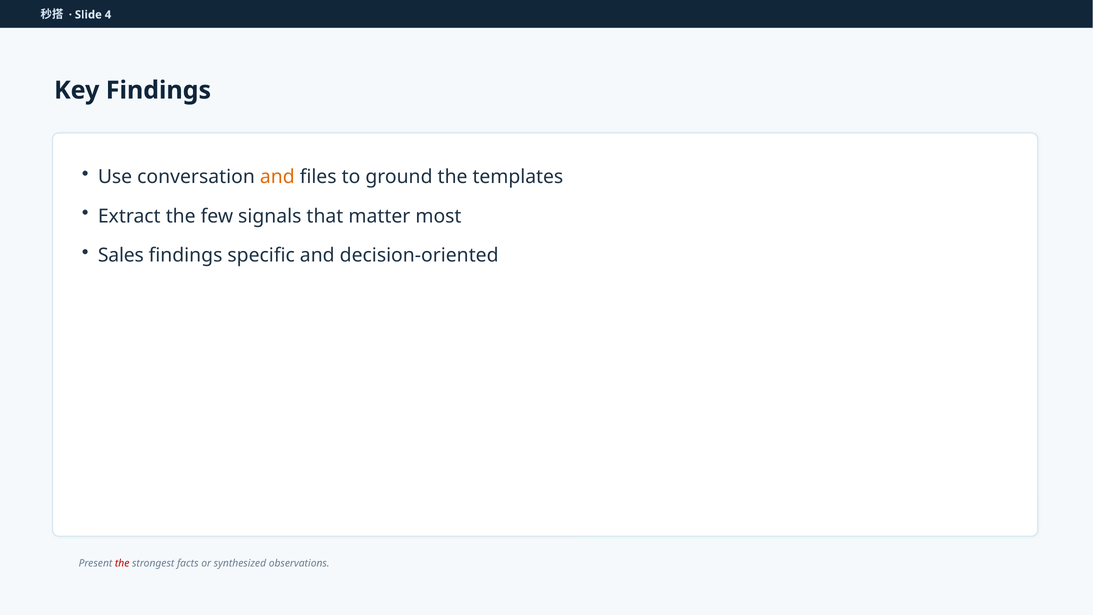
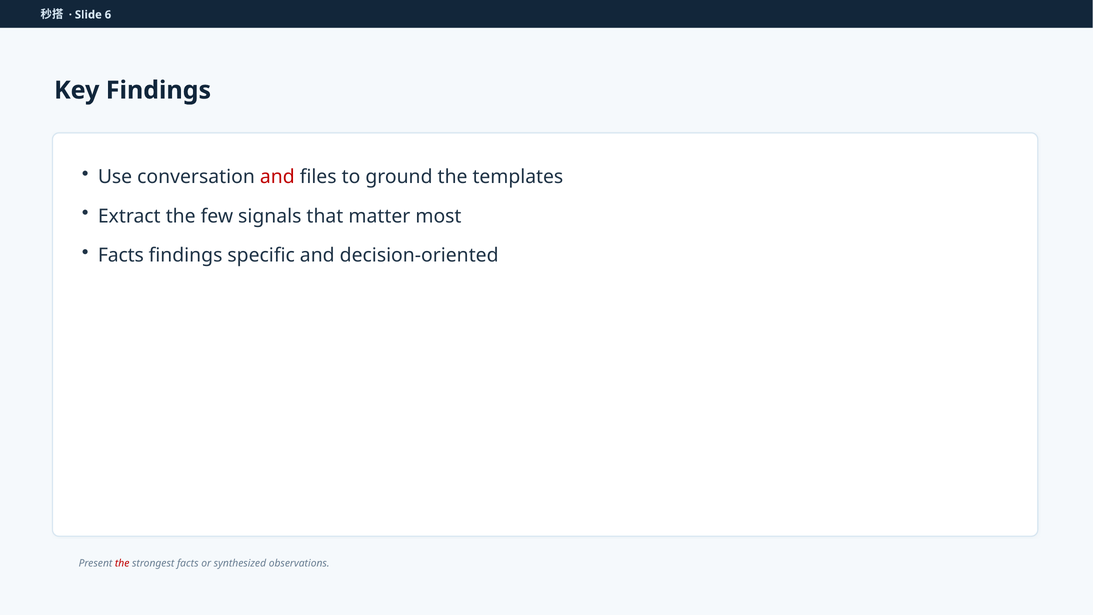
4: 4 -> 6 (108, 15)
and colour: orange -> red (277, 177)
Sales: Sales -> Facts (121, 255)
